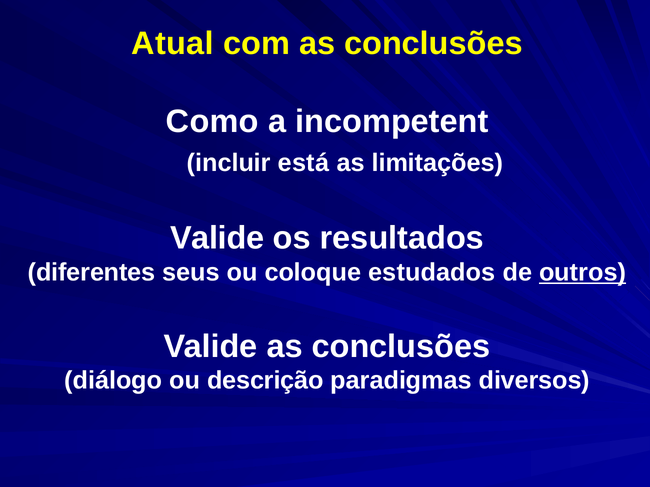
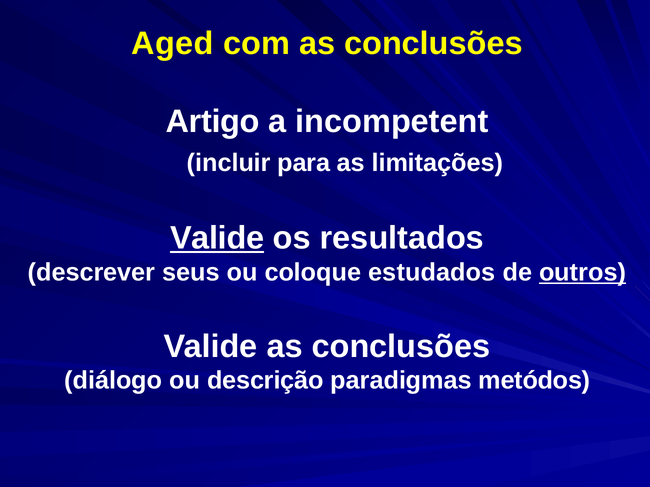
Atual: Atual -> Aged (173, 43)
Como: Como -> Artigo (213, 121)
está: está -> para (304, 163)
Valide underline: none -> present (217, 238)
diferentes: diferentes -> descrever (92, 273)
diversos: diversos -> metódos (534, 381)
